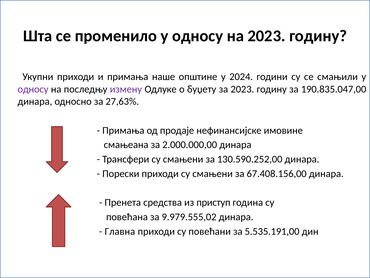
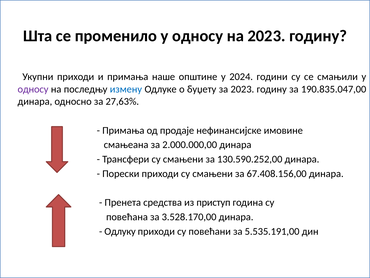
измену colour: purple -> blue (126, 89)
9.979.555,02: 9.979.555,02 -> 3.528.170,00 (189, 217)
Главна: Главна -> Одлуку (120, 231)
